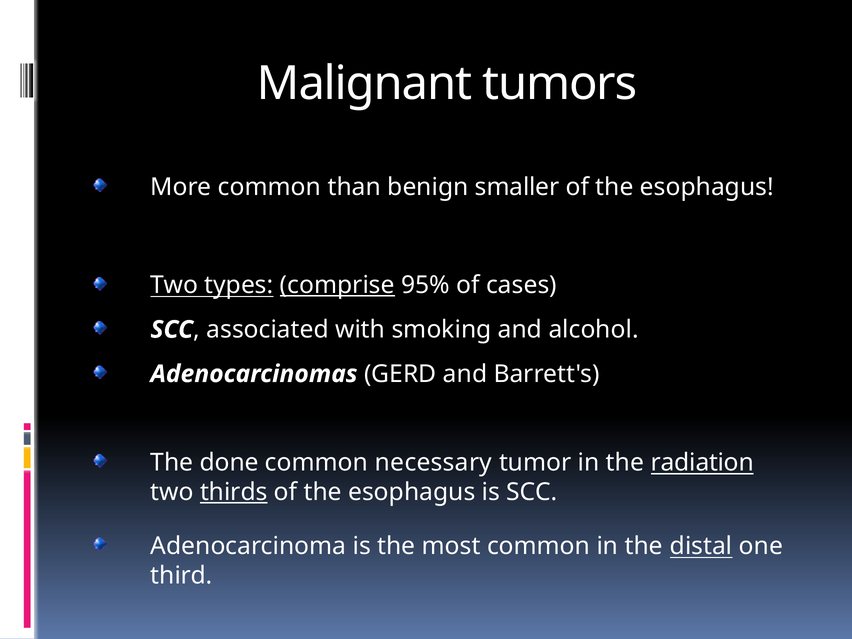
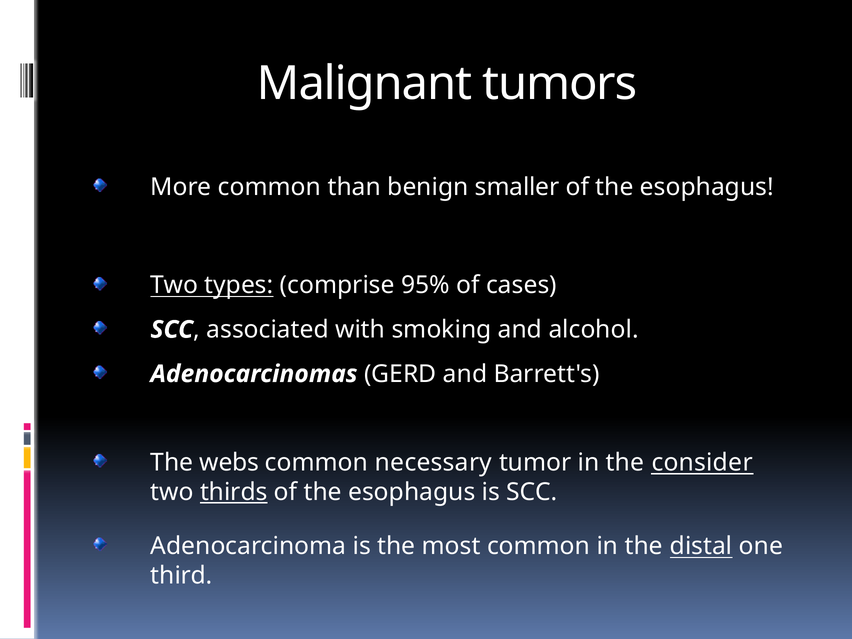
comprise underline: present -> none (337, 285)
done: done -> webs (229, 463)
radiation: radiation -> consider (702, 463)
